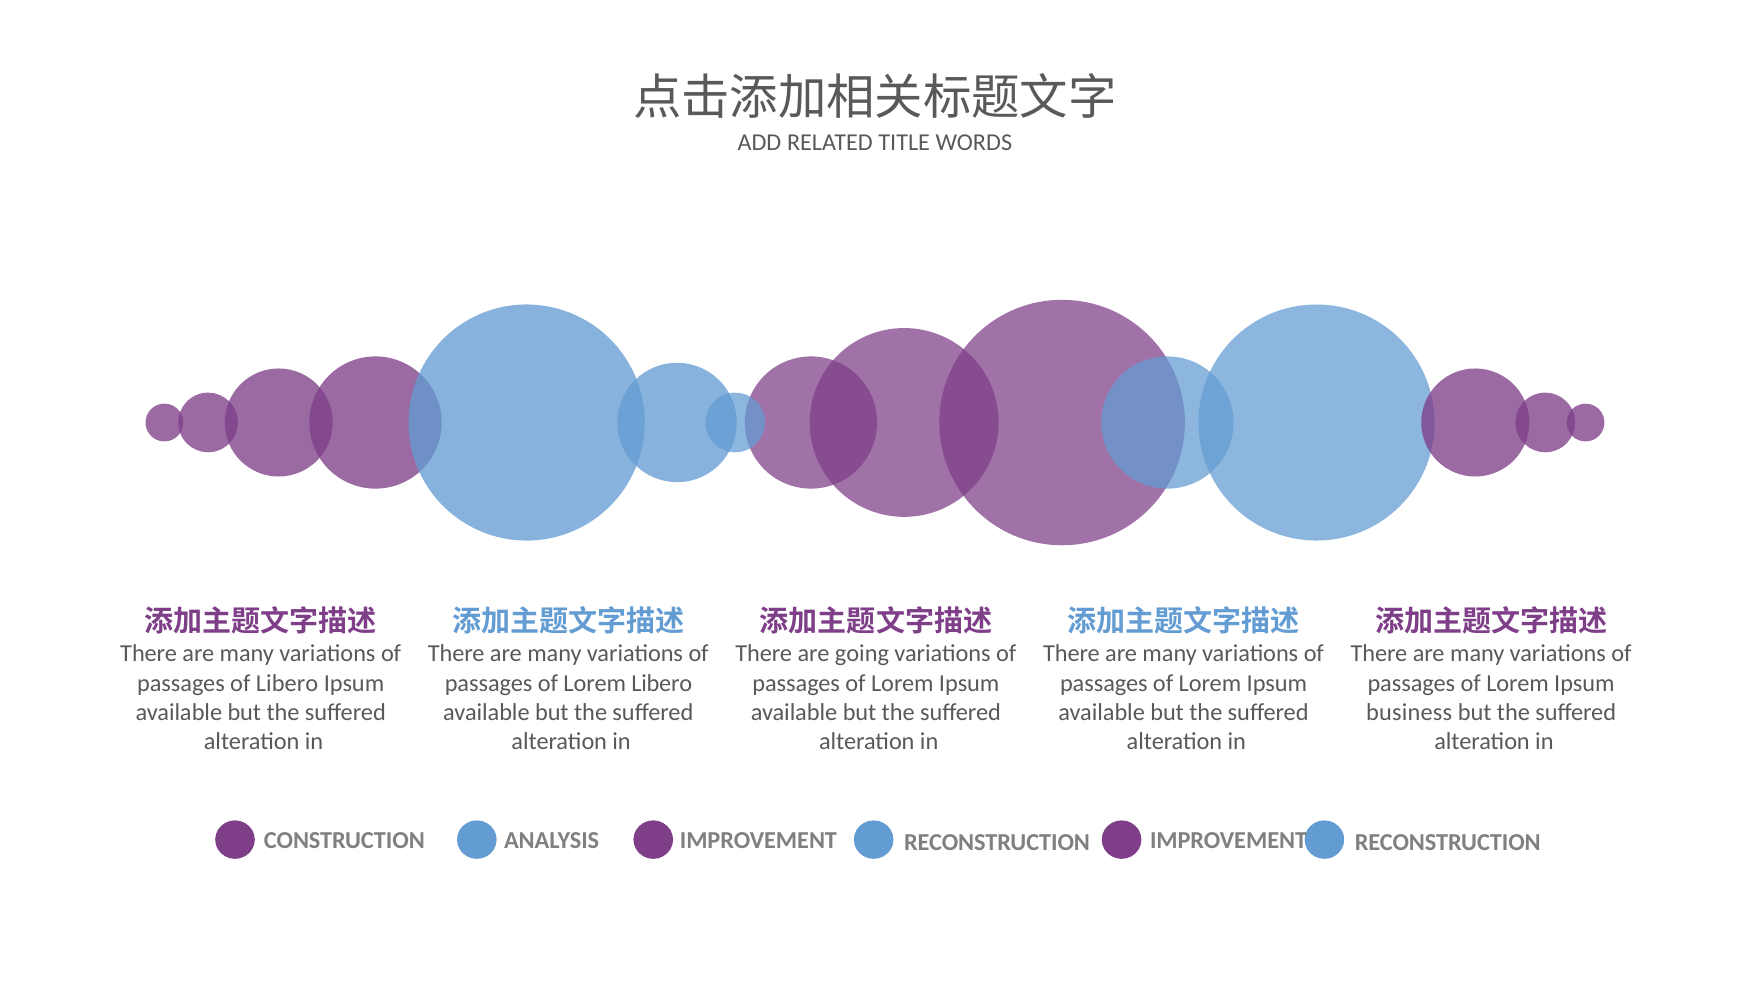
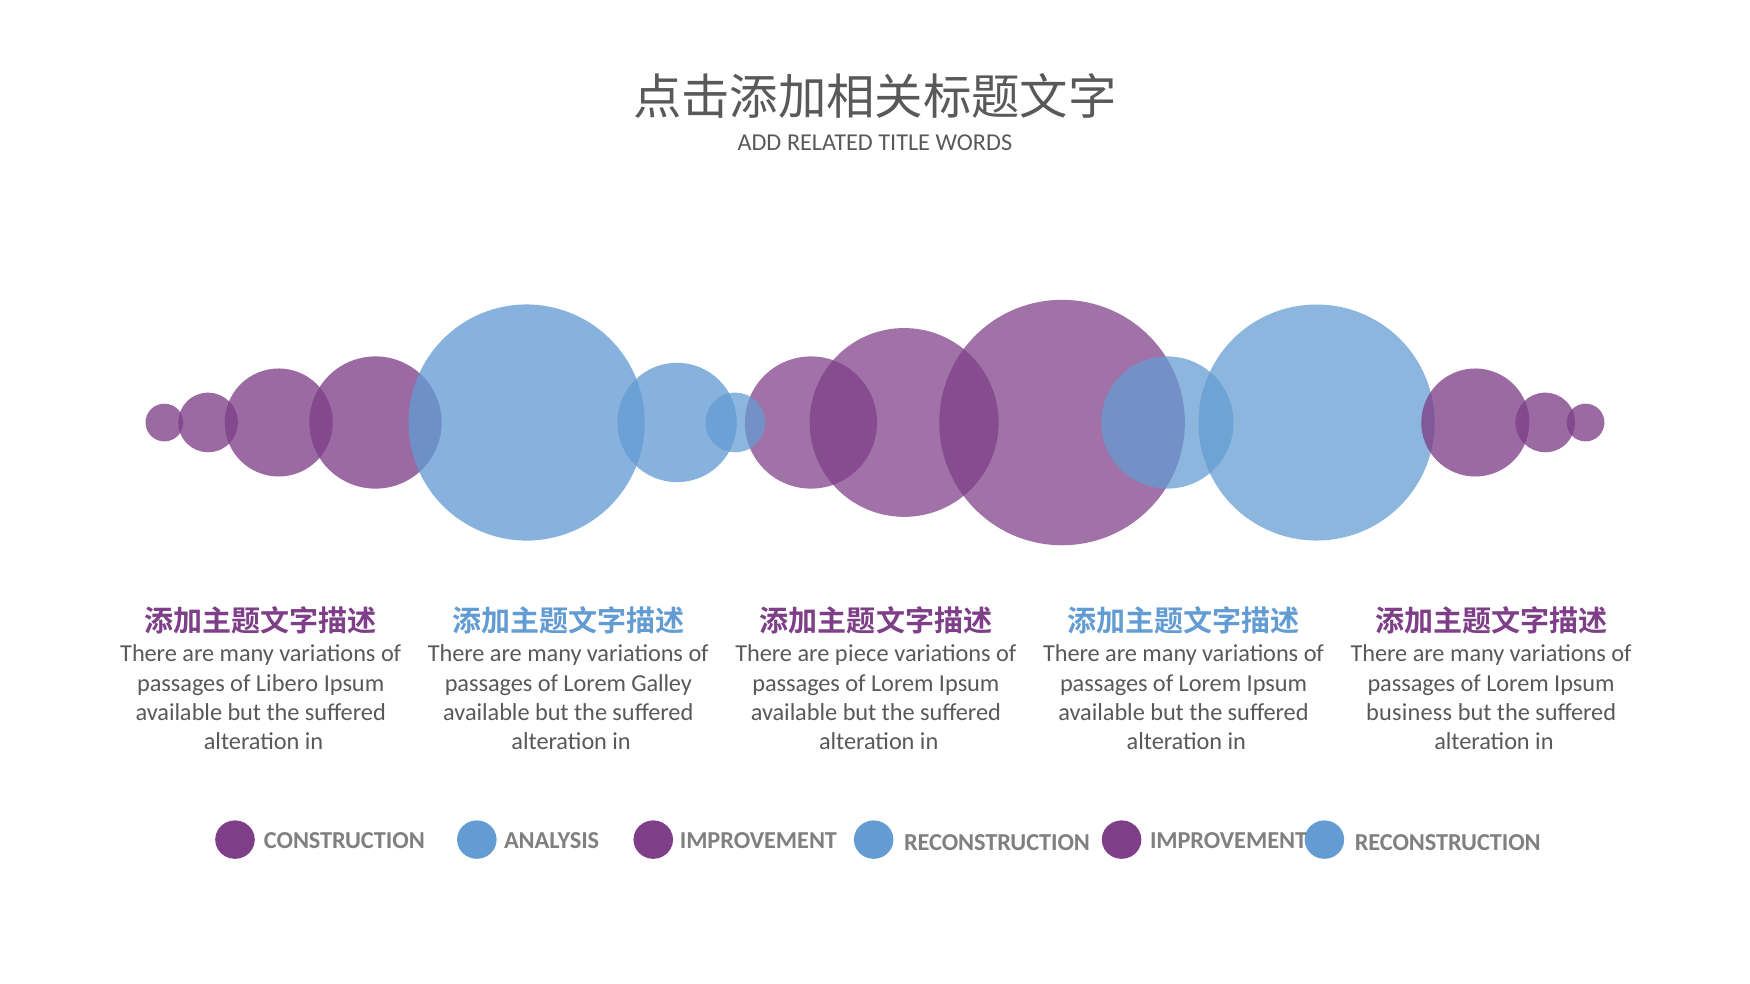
going: going -> piece (862, 654)
Lorem Libero: Libero -> Galley (662, 683)
